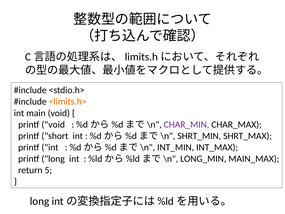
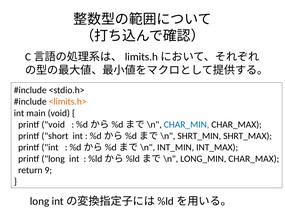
CHAR_MIN colour: purple -> blue (186, 124)
LONG_MIN MAIN_MAX: MAIN_MAX -> CHAR_MAX (254, 159)
5: 5 -> 9 (48, 170)
